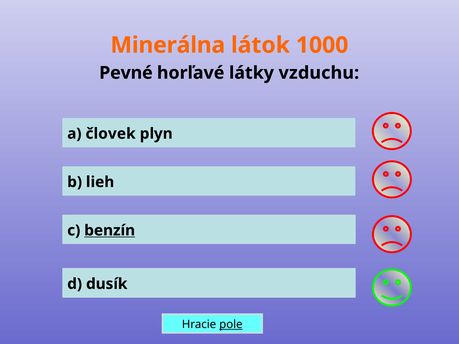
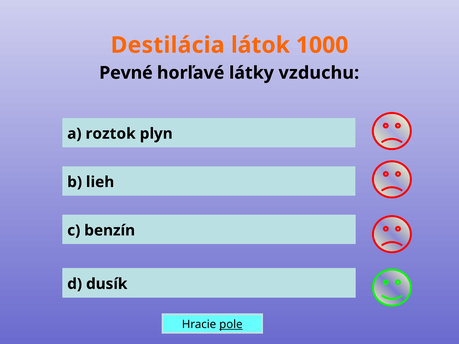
Minerálna: Minerálna -> Destilácia (168, 45)
človek: človek -> roztok (111, 134)
benzín underline: present -> none (110, 231)
